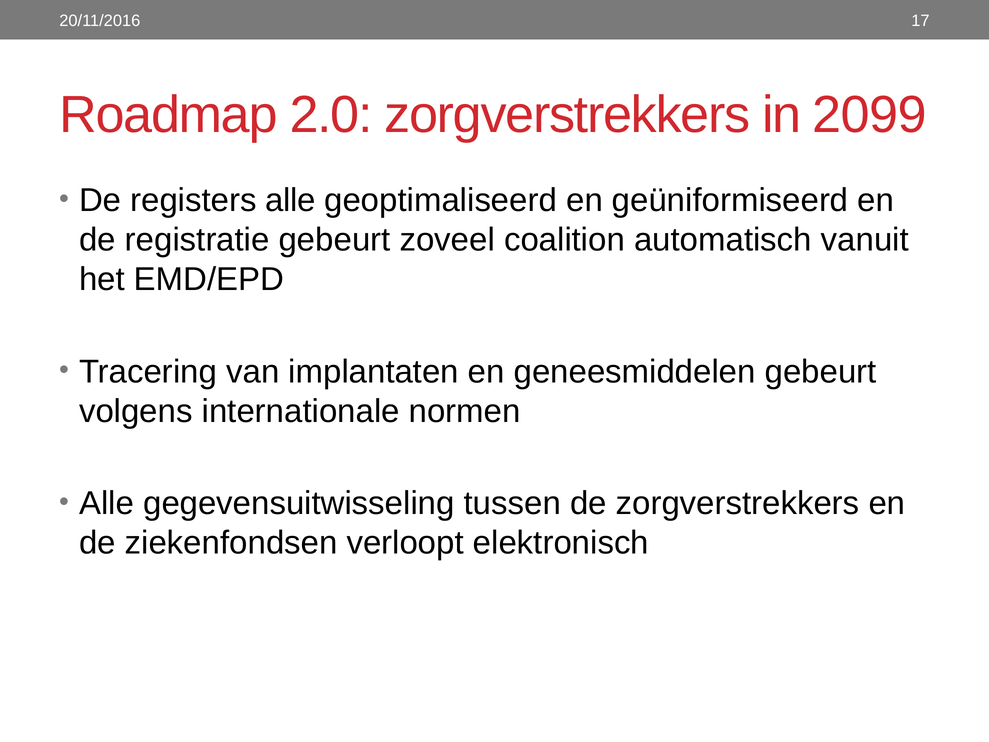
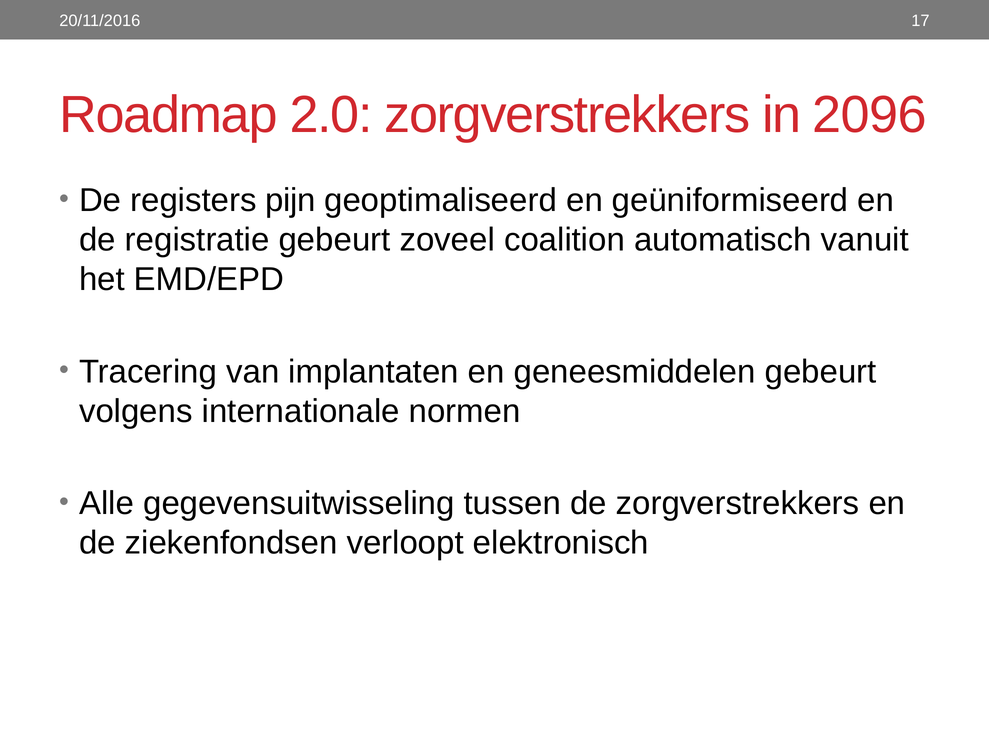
2099: 2099 -> 2096 (870, 115)
registers alle: alle -> pijn (291, 200)
